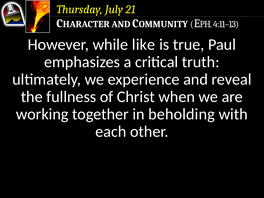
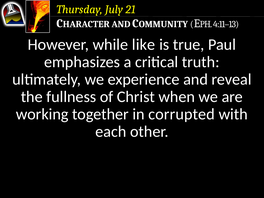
beholding: beholding -> corrupted (182, 114)
